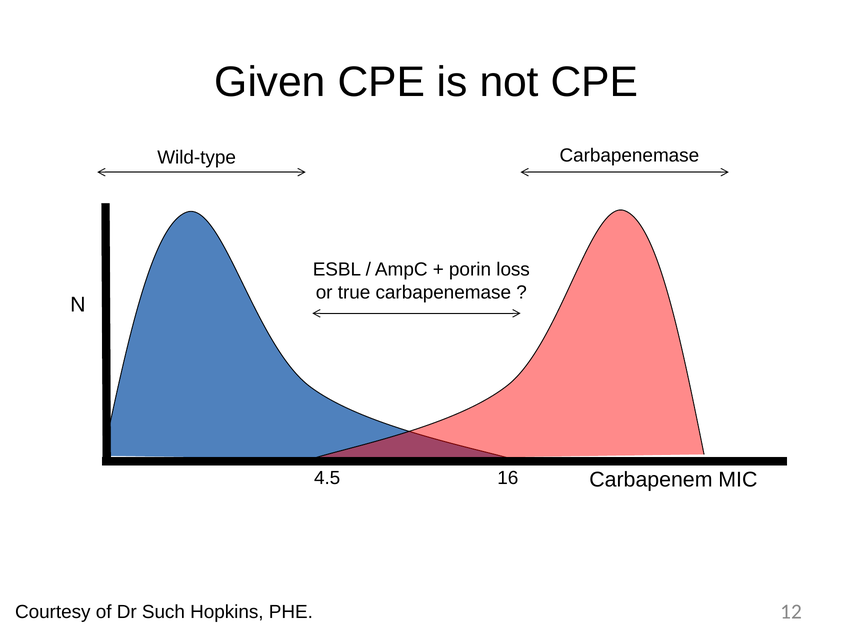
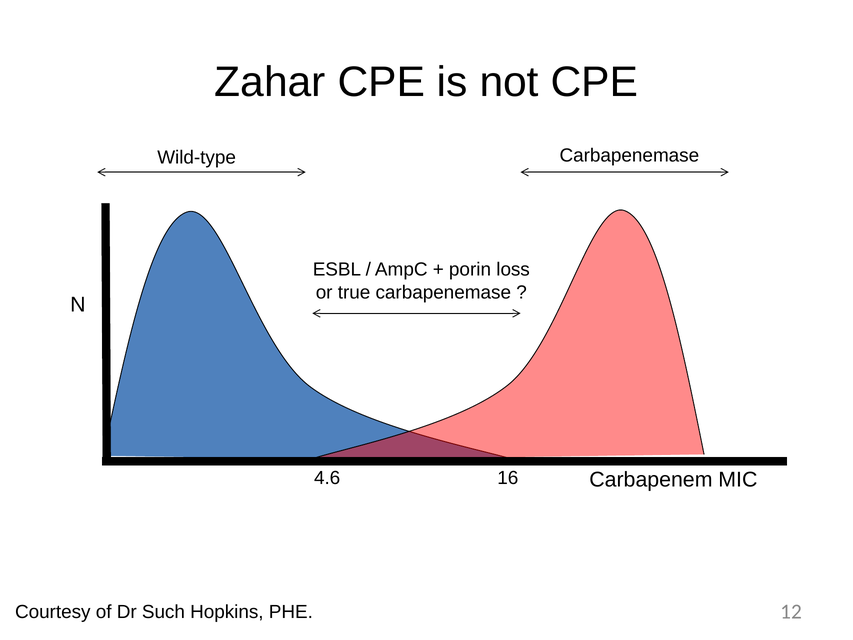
Given: Given -> Zahar (270, 82)
4.5: 4.5 -> 4.6 (327, 478)
